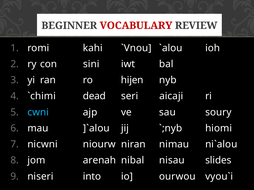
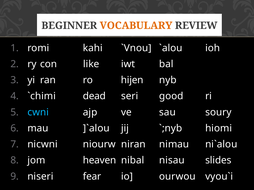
VOCABULARY colour: red -> orange (136, 26)
sini: sini -> like (91, 64)
aicaji: aicaji -> good (171, 96)
arenah: arenah -> heaven (100, 161)
into: into -> fear (92, 177)
